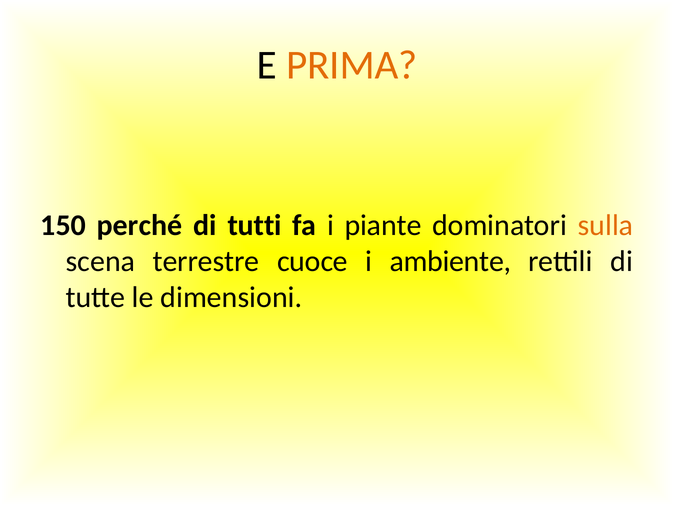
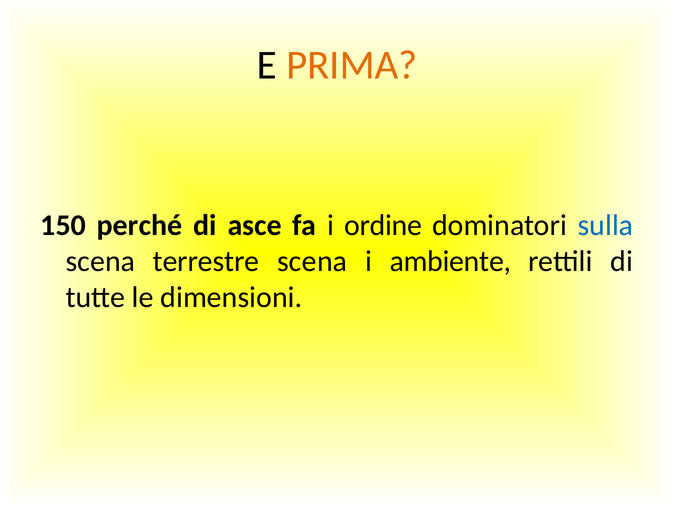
tutti: tutti -> asce (255, 225)
piante: piante -> ordine (383, 225)
sulla colour: orange -> blue (605, 225)
terrestre cuoce: cuoce -> scena (312, 261)
